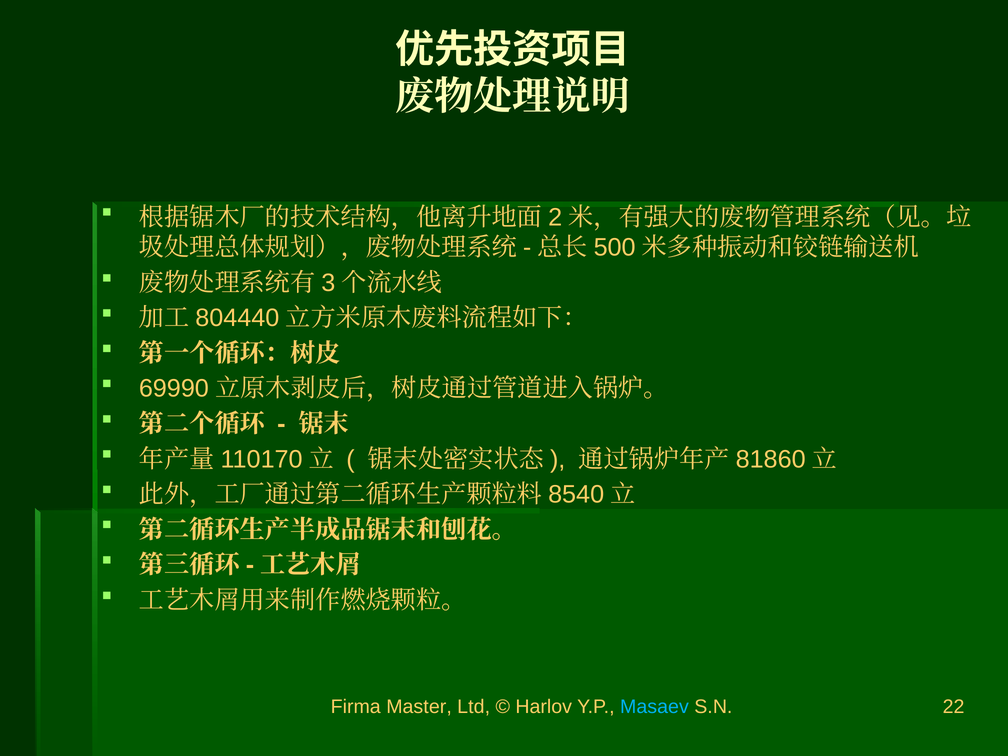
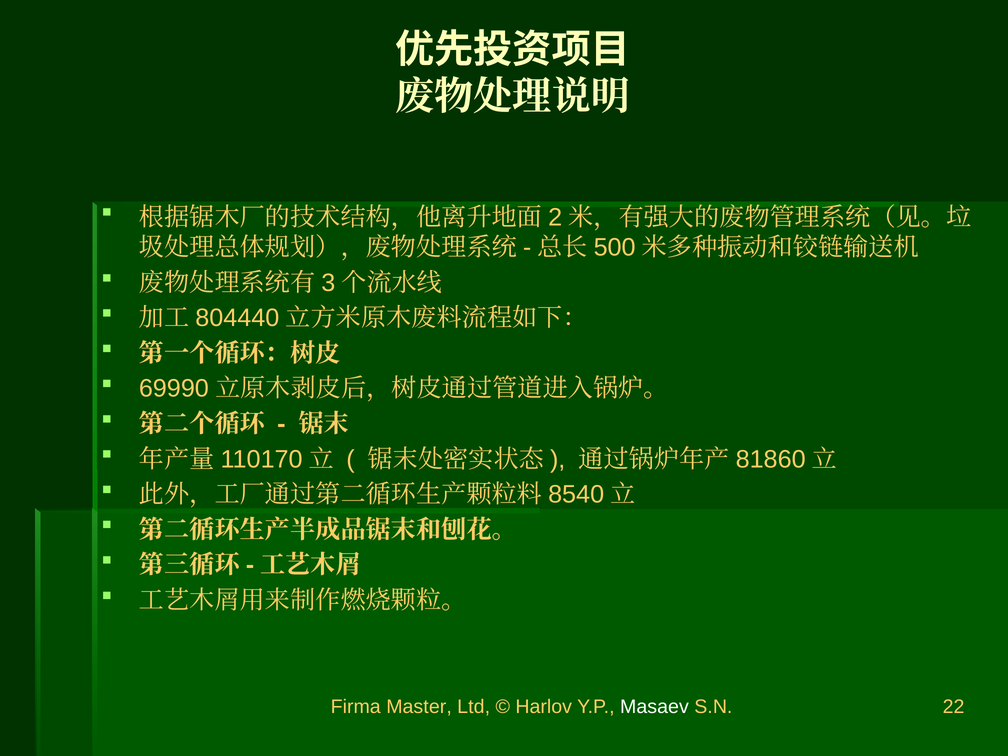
Masaev colour: light blue -> white (654, 707)
